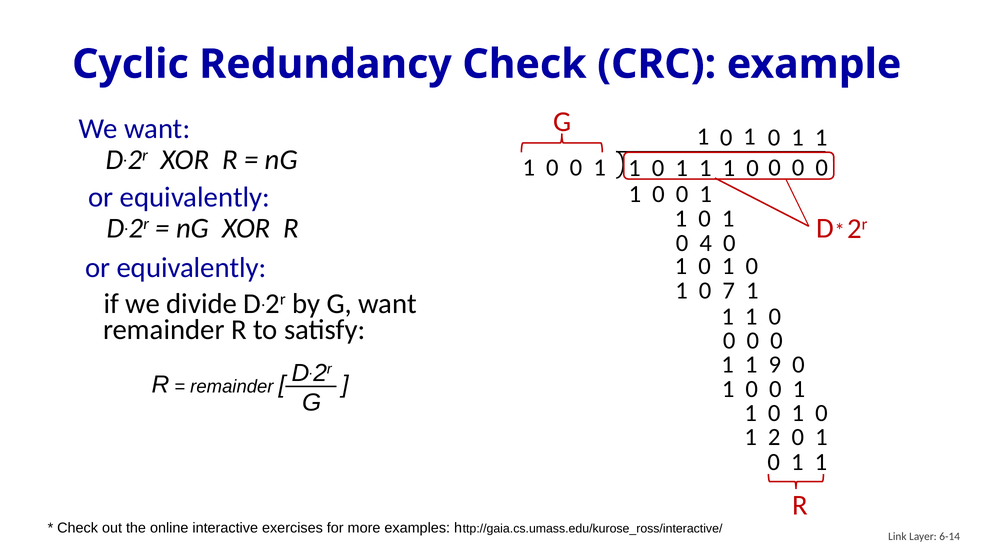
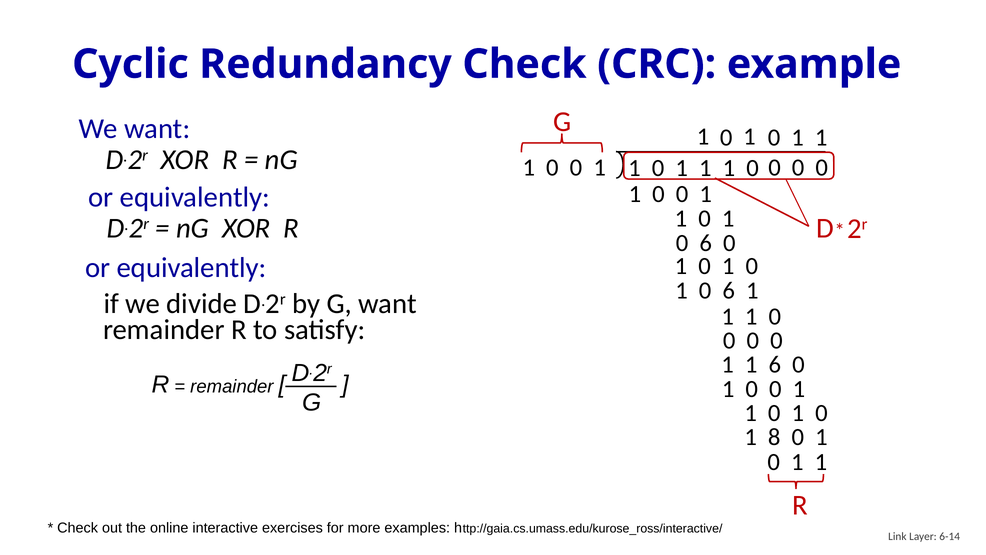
4: 4 -> 6 (706, 243)
7: 7 -> 6 (729, 290)
1 9: 9 -> 6 (775, 364)
2: 2 -> 8 (774, 437)
